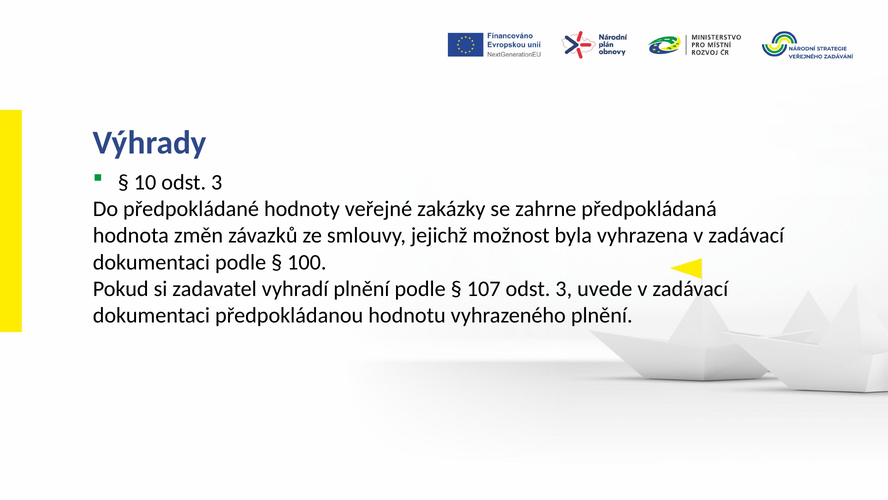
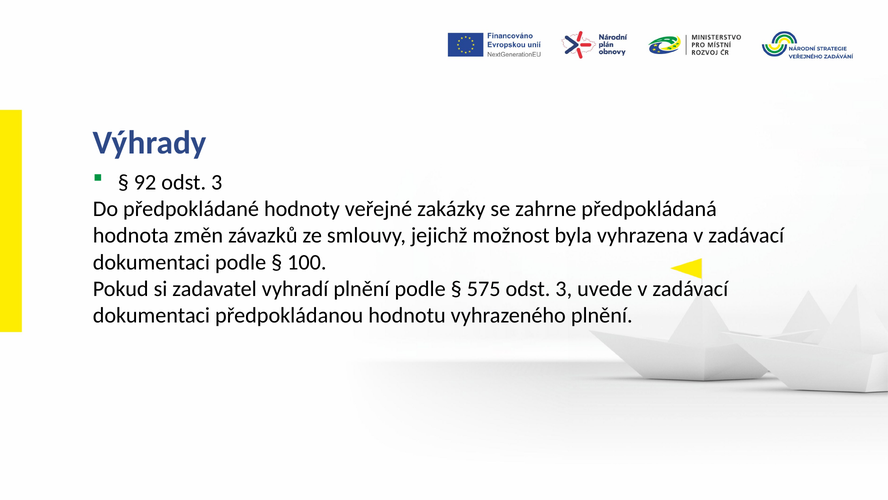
10: 10 -> 92 (145, 182)
107: 107 -> 575 (484, 289)
